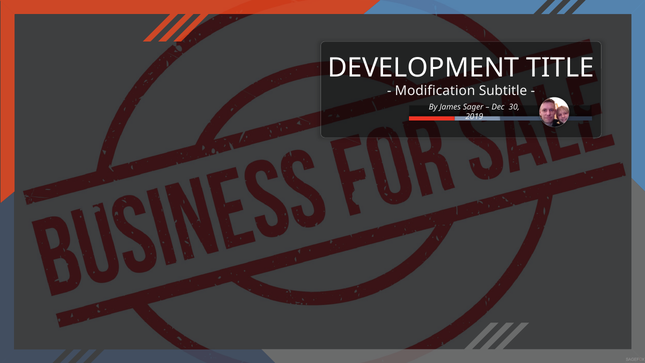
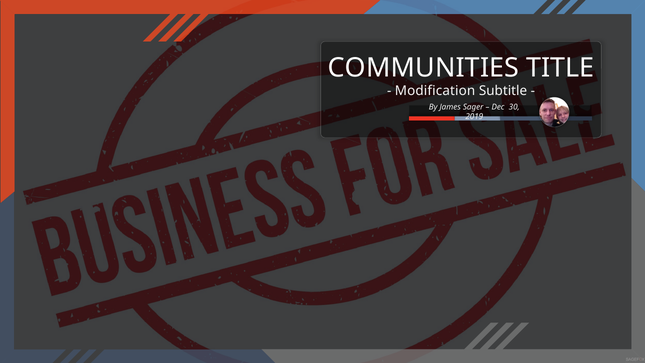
DEVELOPMENT: DEVELOPMENT -> COMMUNITIES (423, 68)
